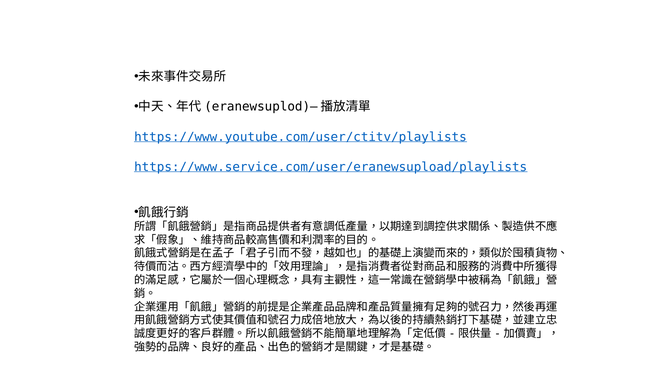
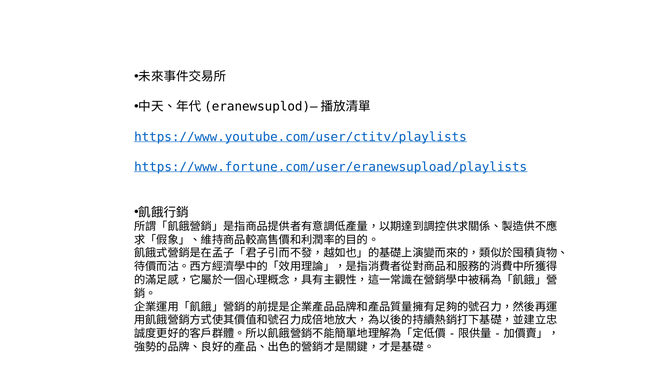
https://www.service.com/user/eranewsupload/playlists: https://www.service.com/user/eranewsupload/playlists -> https://www.fortune.com/user/eranewsupload/playlists (331, 167)
